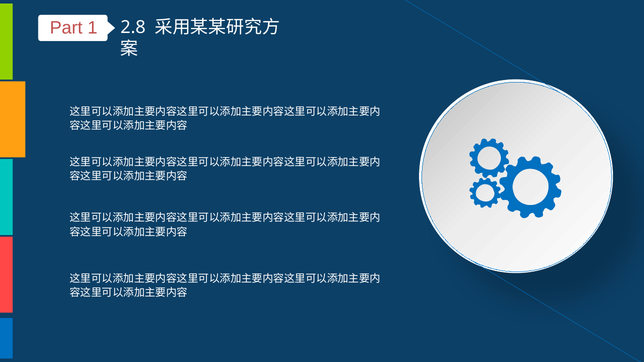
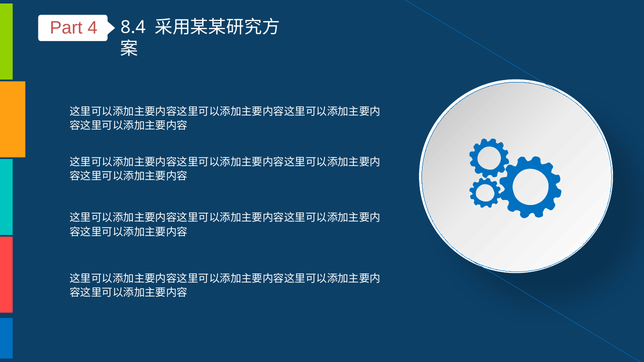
1: 1 -> 4 (93, 28)
2.8: 2.8 -> 8.4 (133, 27)
